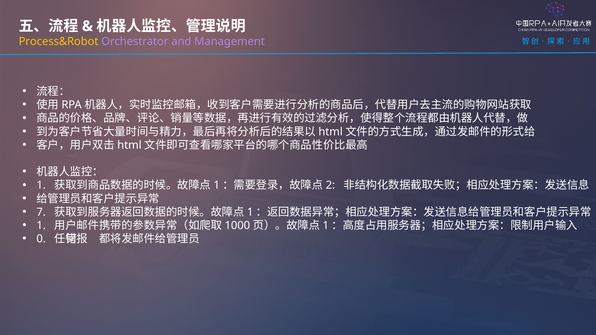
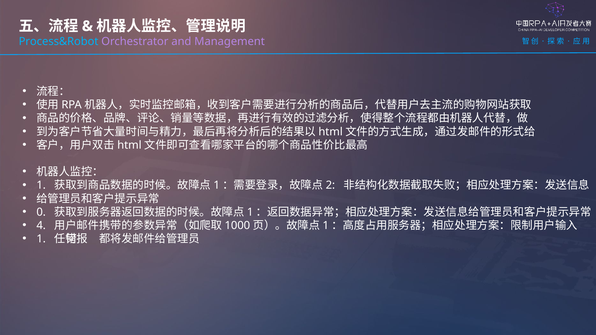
Process&Robot colour: yellow -> light blue (59, 42)
7: 7 -> 0 (41, 212)
1: 1 -> 4 (41, 226)
0: 0 -> 1 (41, 239)
